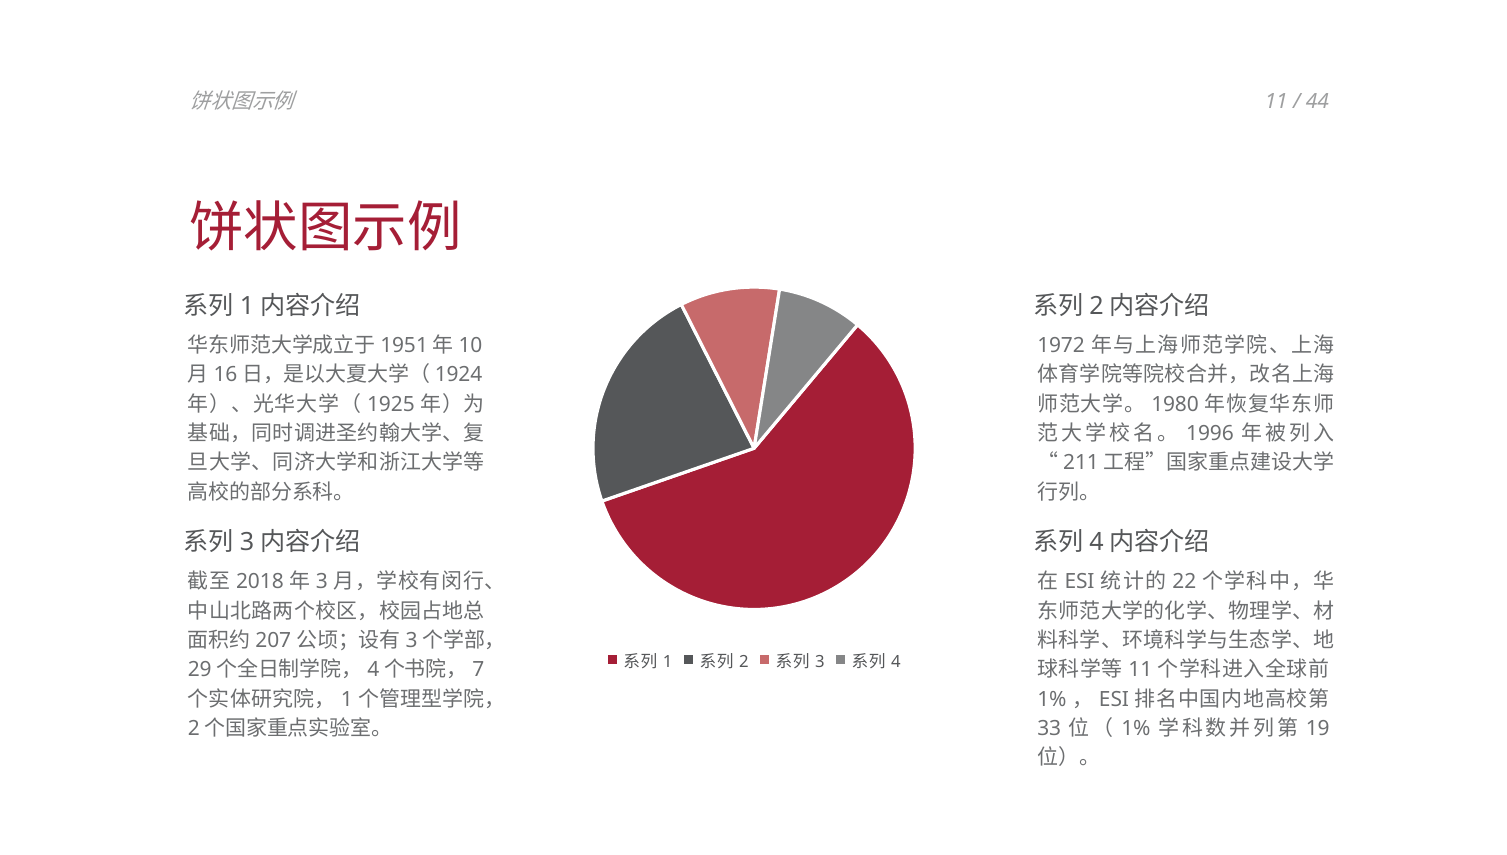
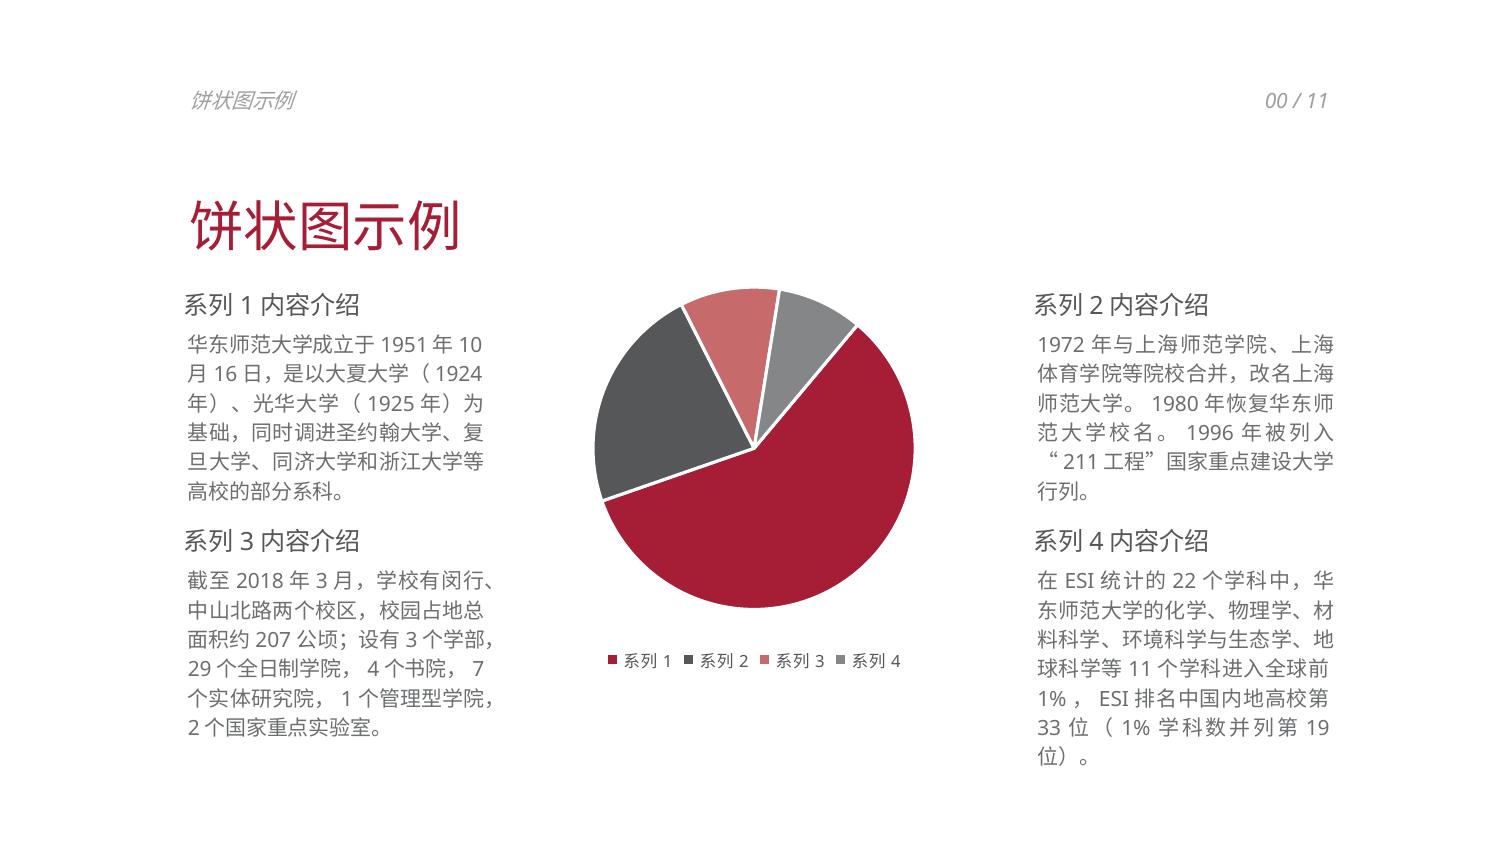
11: 11 -> 00 (1276, 102)
44: 44 -> 11 (1317, 102)
